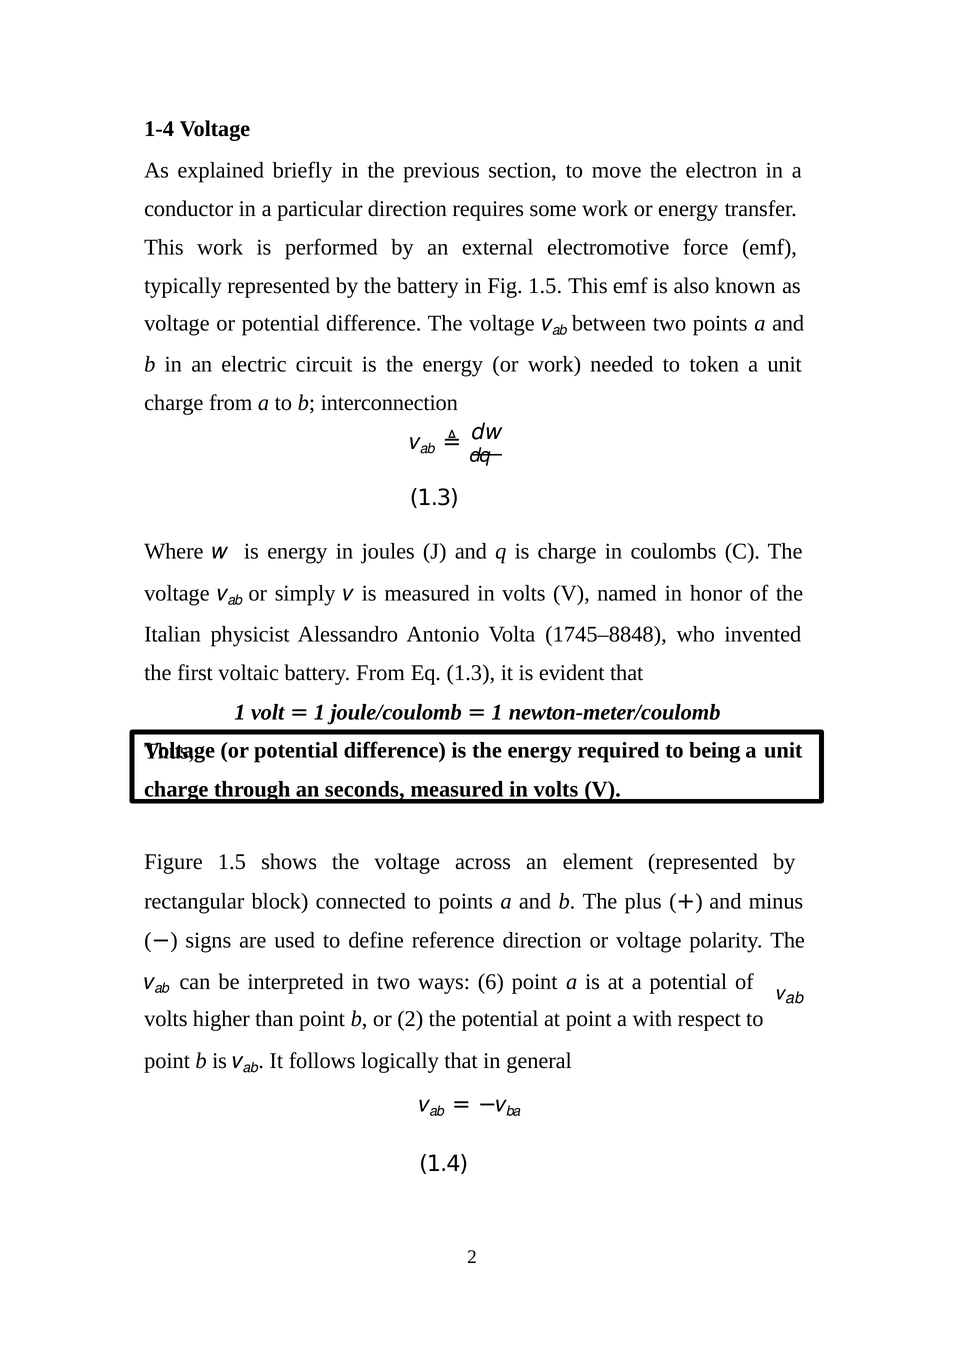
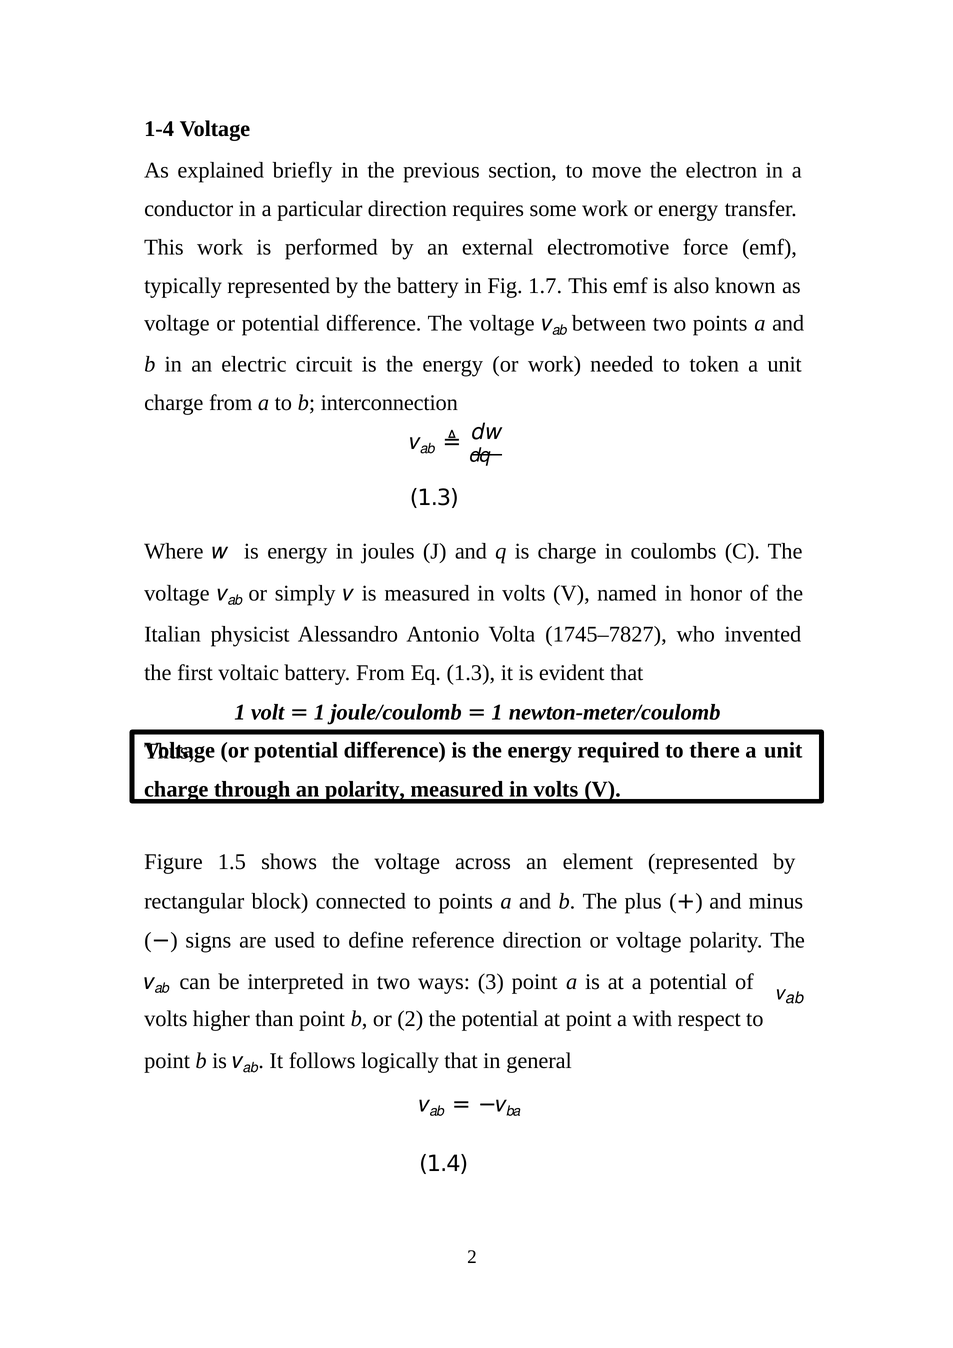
Fig 1.5: 1.5 -> 1.7 (545, 286)
1745–8848: 1745–8848 -> 1745–7827 (606, 635)
being: being -> there (715, 751)
an seconds: seconds -> polarity (365, 790)
6: 6 -> 3 (491, 982)
